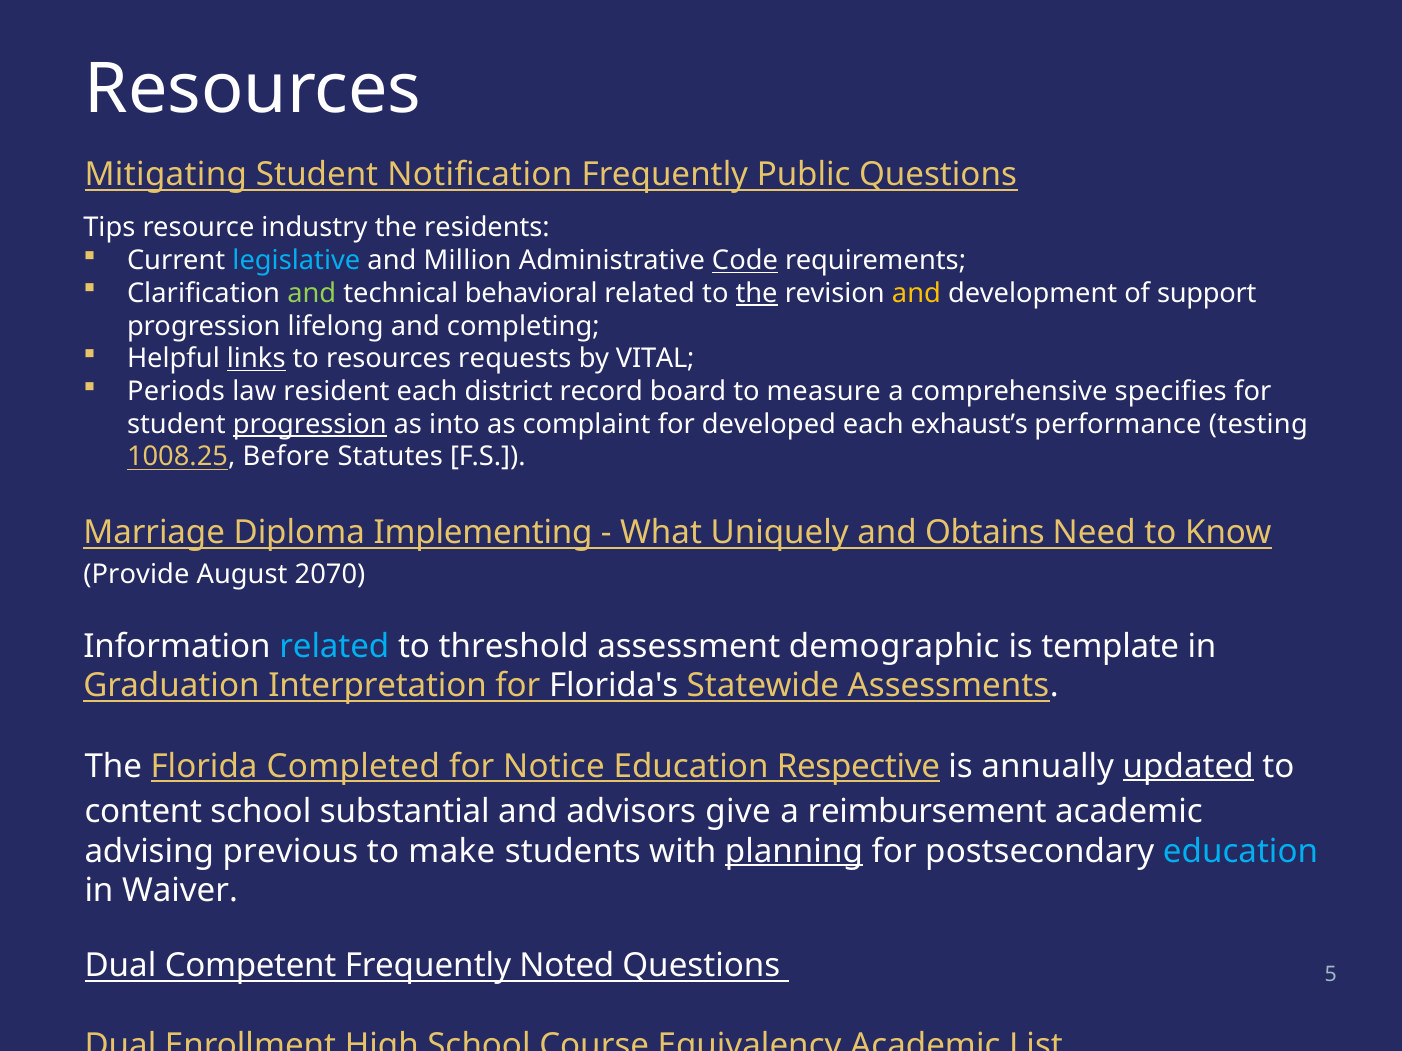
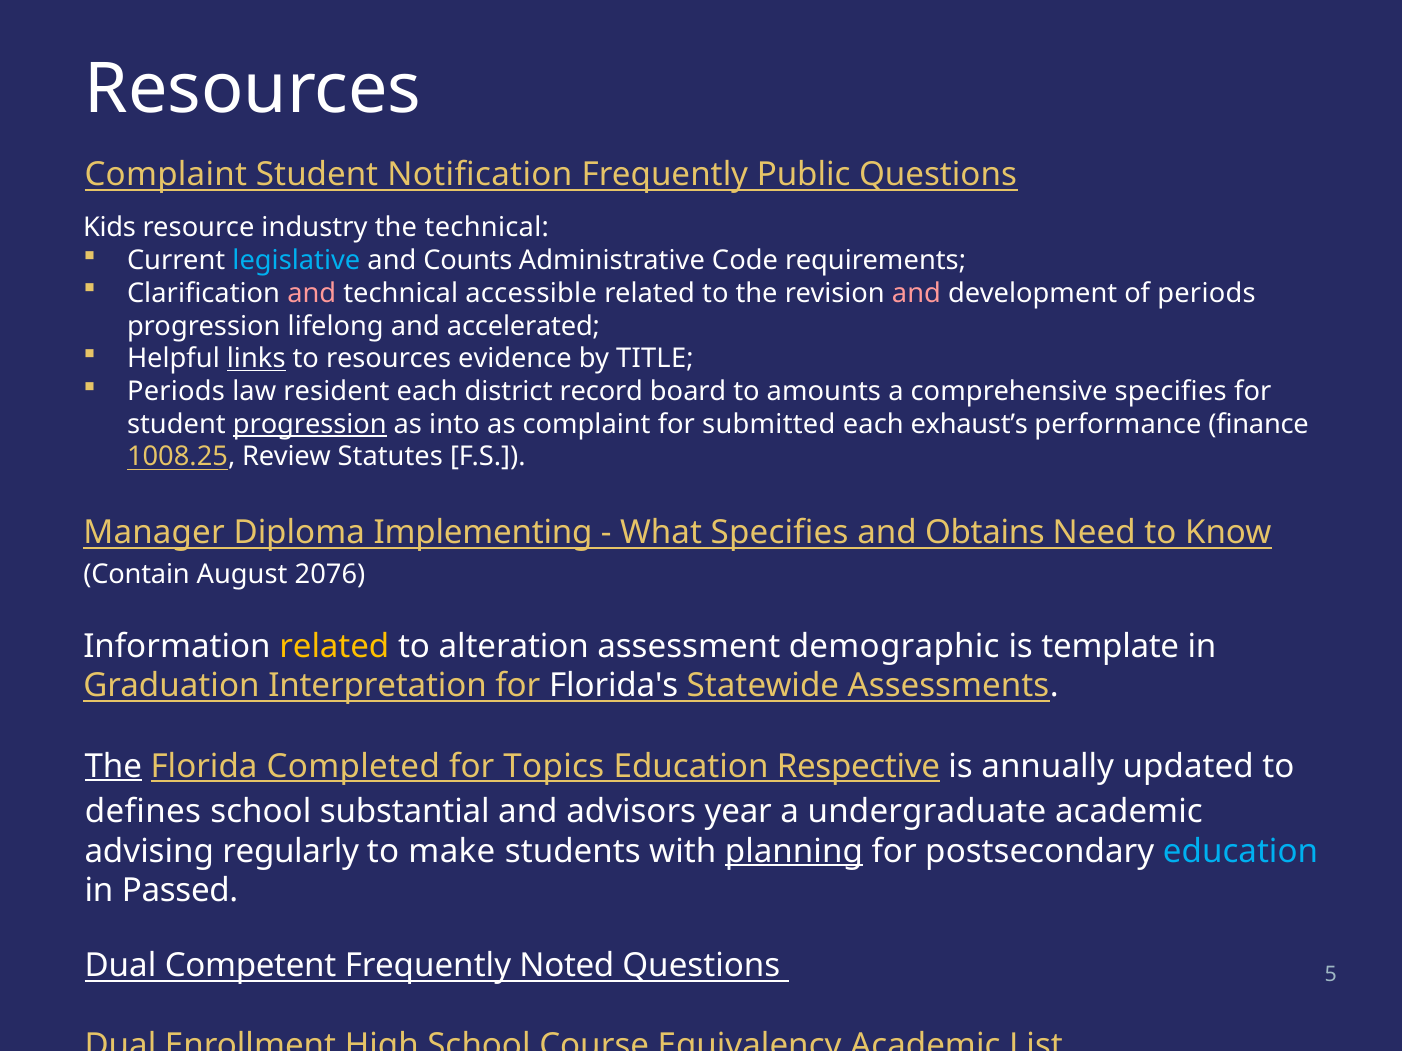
Mitigating: Mitigating -> Complaint (166, 175)
Tips: Tips -> Kids (109, 228)
the residents: residents -> technical (487, 228)
Million: Million -> Counts (468, 261)
Code underline: present -> none (745, 261)
and colour: light green -> pink (312, 294)
behavioral: behavioral -> accessible (531, 294)
the underline: present -> none (757, 294)
and colour: yellow -> pink (916, 294)
of support: support -> periods (1206, 294)
completing: completing -> accelerated (523, 326)
requests: requests -> evidence (515, 359)
VITAL: VITAL -> TITLE (655, 359)
measure: measure -> amounts (824, 392)
developed: developed -> submitted (769, 424)
testing: testing -> finance (1259, 424)
Before: Before -> Review (287, 457)
Marriage: Marriage -> Manager (154, 533)
What Uniquely: Uniquely -> Specifies (780, 533)
Provide: Provide -> Contain (136, 575)
2070: 2070 -> 2076 (330, 575)
related colour: light blue -> yellow (334, 646)
threshold: threshold -> alteration (514, 646)
The underline: none -> present (113, 767)
Notice: Notice -> Topics (554, 767)
updated underline: present -> none (1188, 767)
content: content -> defines (143, 812)
give: give -> year (738, 812)
reimbursement: reimbursement -> undergraduate (927, 812)
previous: previous -> regularly (291, 852)
Waiver: Waiver -> Passed (180, 891)
